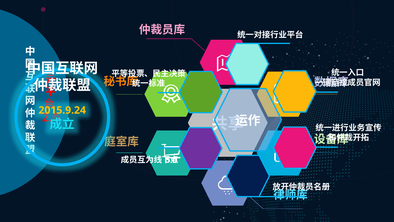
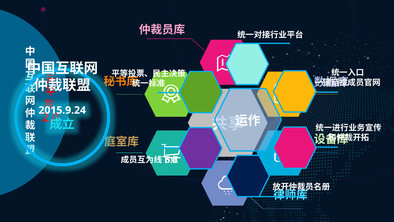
2015.9.24 colour: yellow -> white (62, 110)
